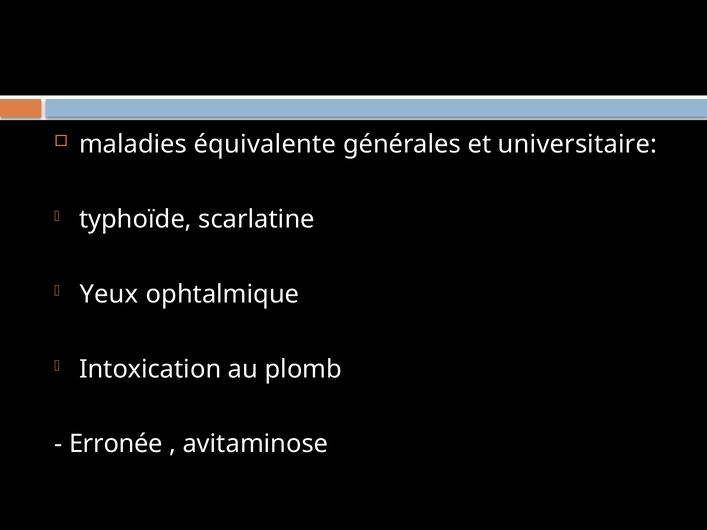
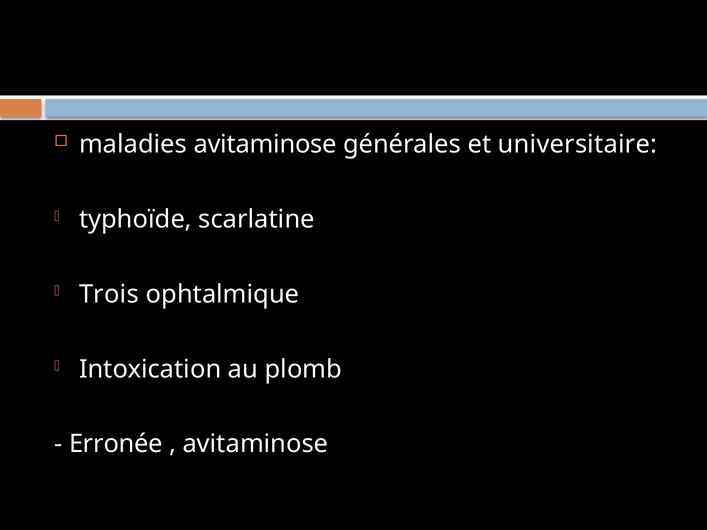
maladies équivalente: équivalente -> avitaminose (265, 144)
Yeux: Yeux -> Trois (109, 294)
